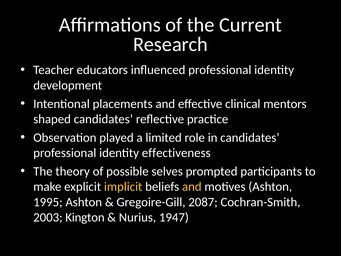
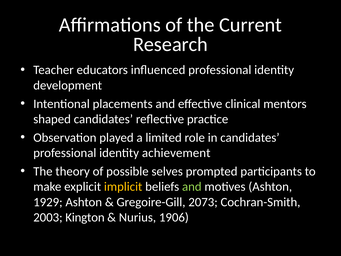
effectiveness: effectiveness -> achievement (176, 153)
and colour: yellow -> light green (192, 187)
1995: 1995 -> 1929 (48, 202)
2087: 2087 -> 2073 (203, 202)
1947: 1947 -> 1906 (174, 217)
